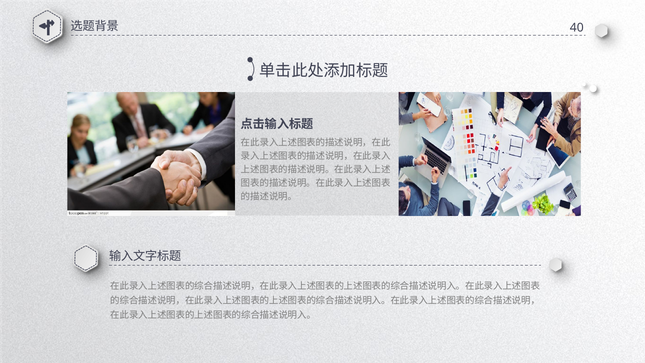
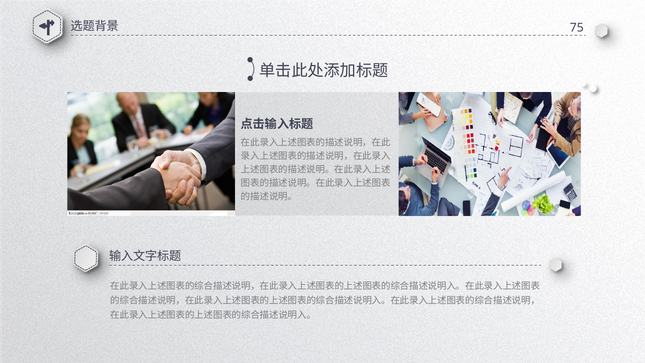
40: 40 -> 75 (577, 28)
